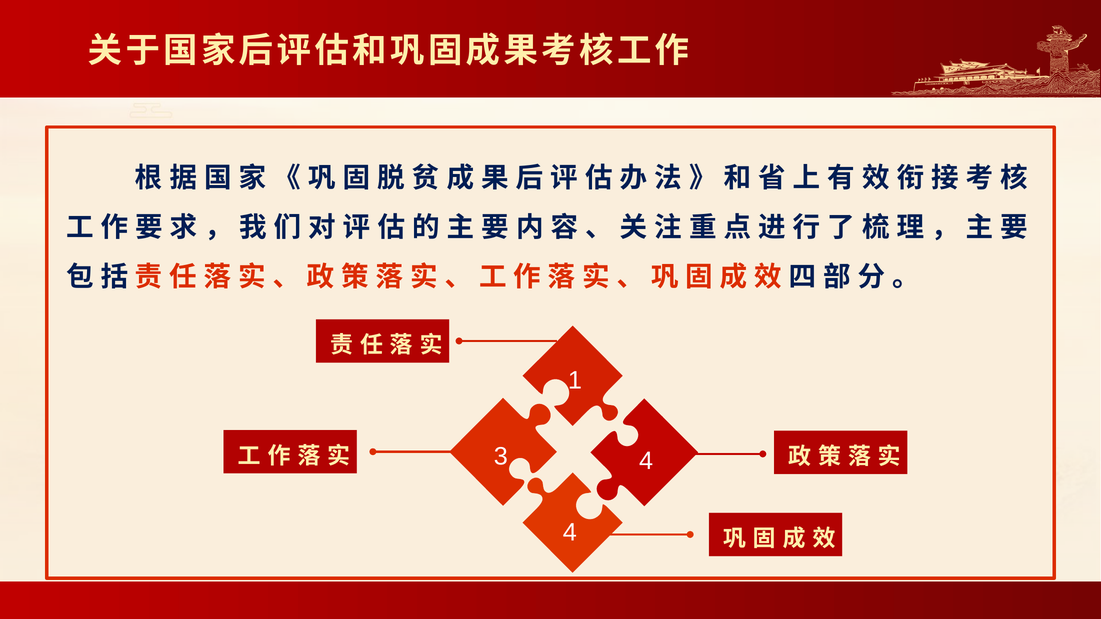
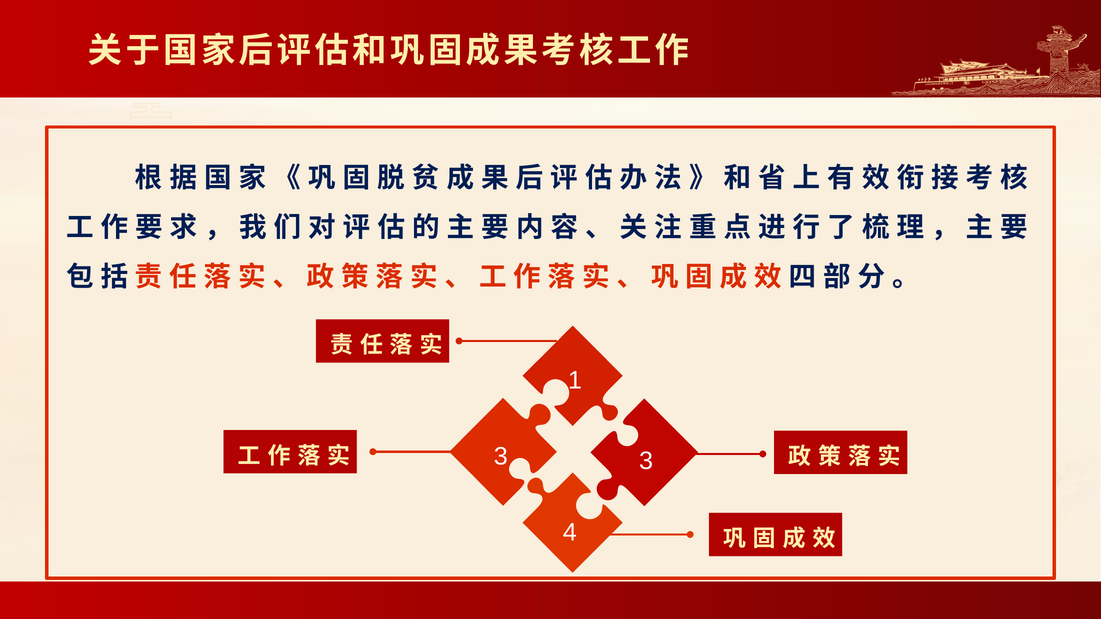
3 4: 4 -> 3 (646, 461)
